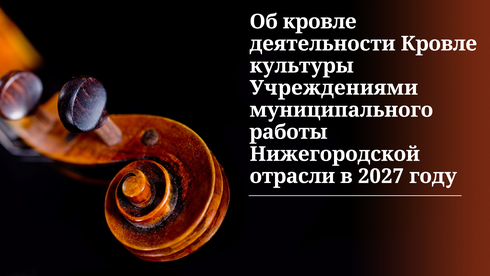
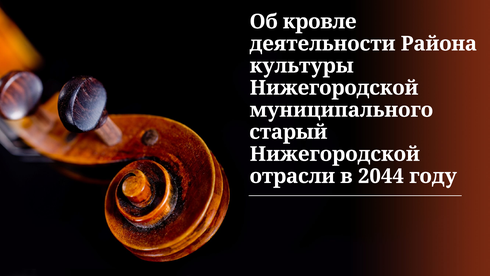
деятельности Кровле: Кровле -> Района (439, 44)
Учреждениями: Учреждениями -> Нижегородской (334, 88)
работы: работы -> старый (288, 132)
2027: 2027 -> 2044 (381, 176)
